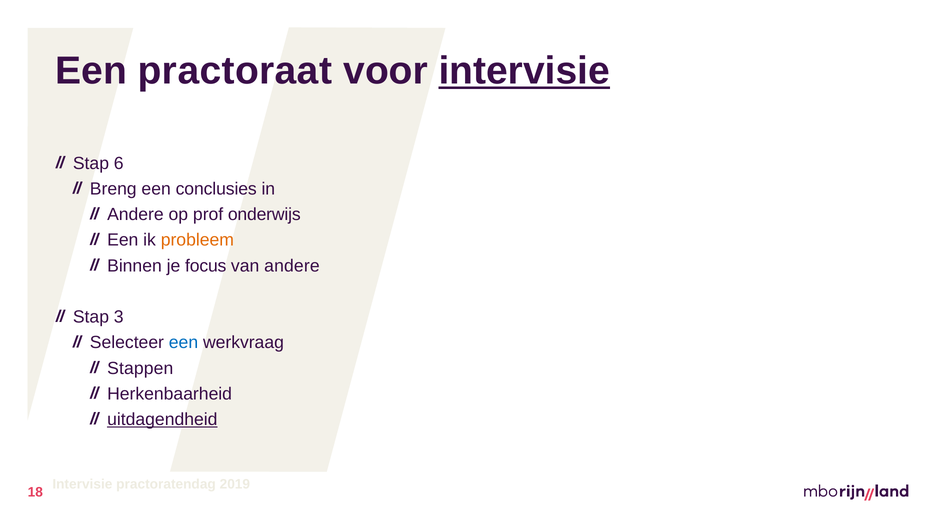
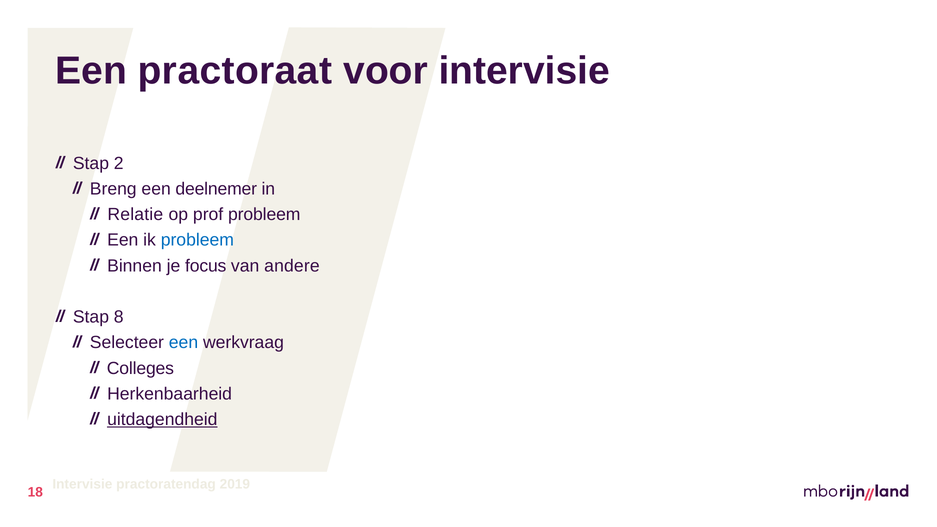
intervisie underline: present -> none (524, 71)
6: 6 -> 2 (119, 163)
conclusies: conclusies -> deelnemer (216, 189)
Andere: Andere -> Relatie (135, 215)
prof onderwijs: onderwijs -> probleem (264, 215)
probleem colour: orange -> blue (197, 240)
3: 3 -> 8 (119, 317)
Stappen: Stappen -> Colleges (140, 368)
